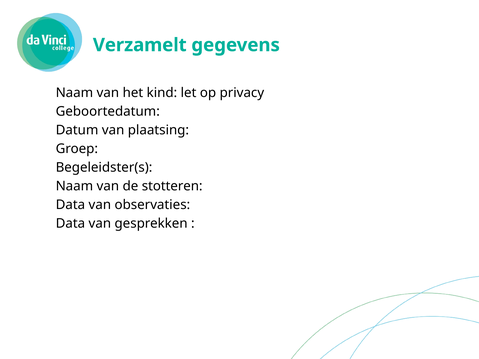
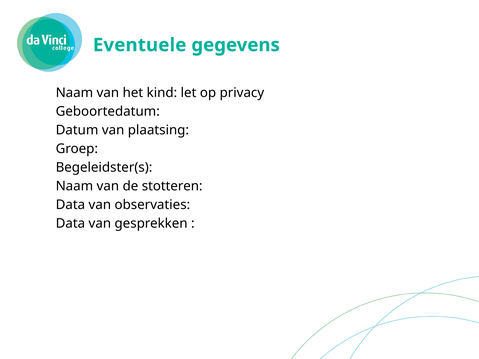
Verzamelt: Verzamelt -> Eventuele (140, 45)
